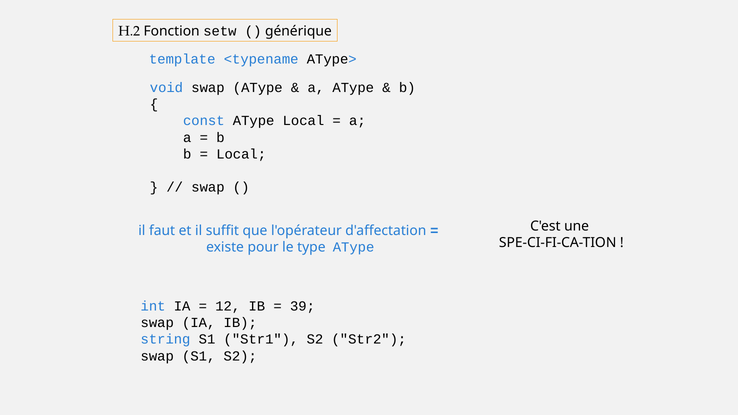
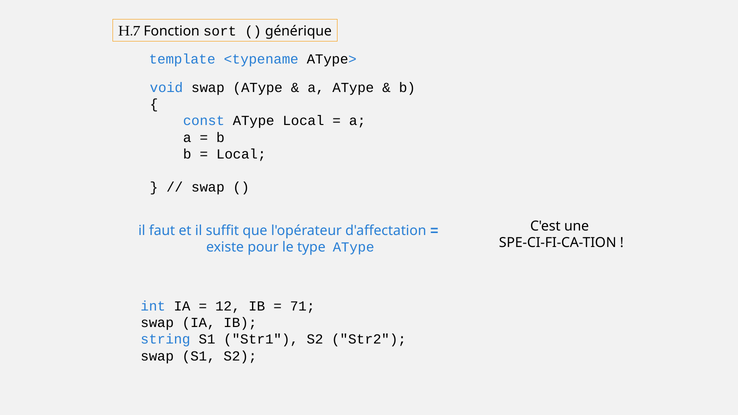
H.2: H.2 -> H.7 (129, 31)
setw: setw -> sort (220, 31)
39: 39 -> 71 (302, 306)
